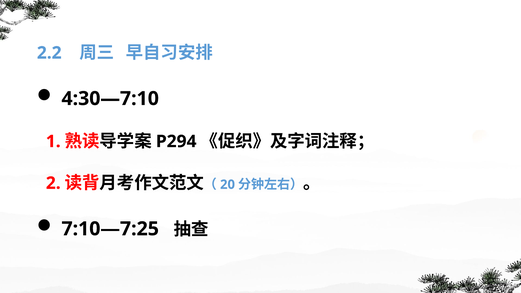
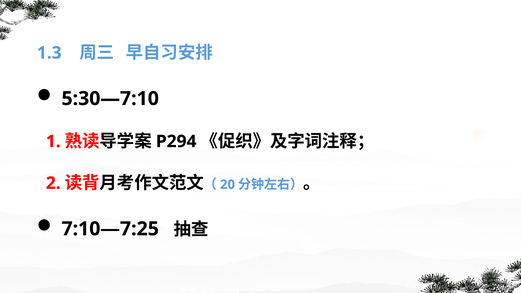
2.2: 2.2 -> 1.3 (49, 53)
4:30—7:10: 4:30—7:10 -> 5:30—7:10 (110, 99)
